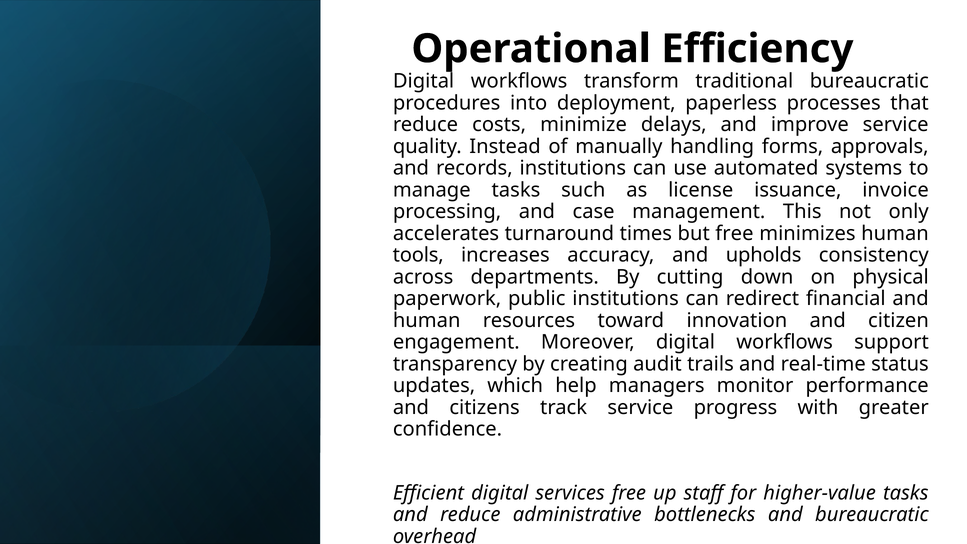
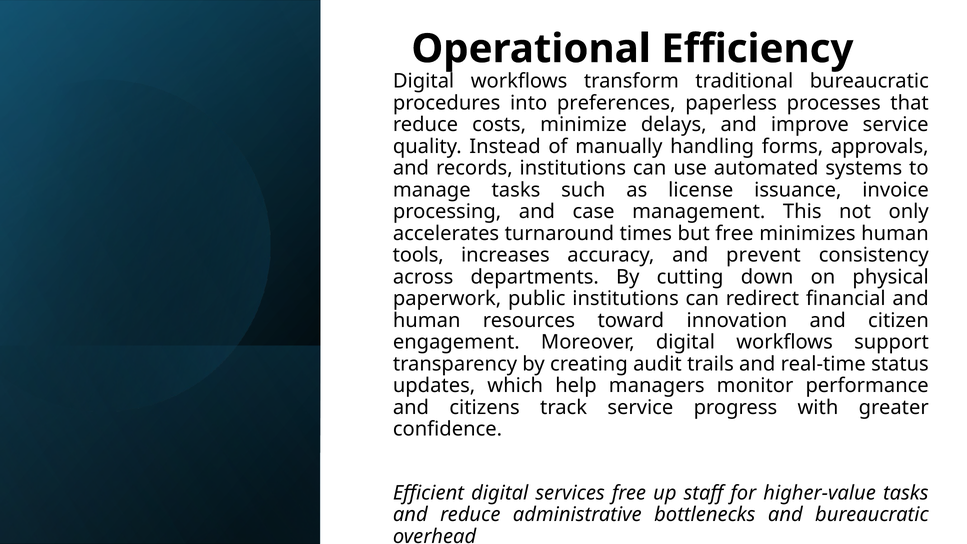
deployment: deployment -> preferences (616, 103)
upholds: upholds -> prevent (763, 255)
